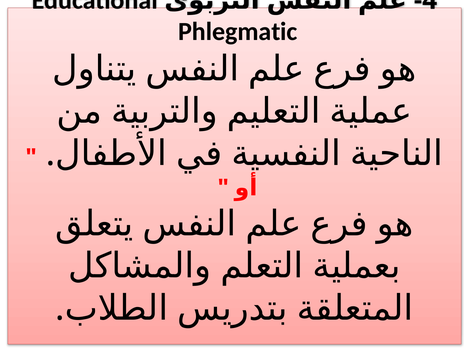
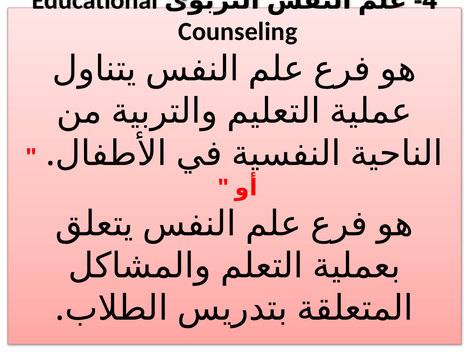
Phlegmatic: Phlegmatic -> Counseling (238, 32)
